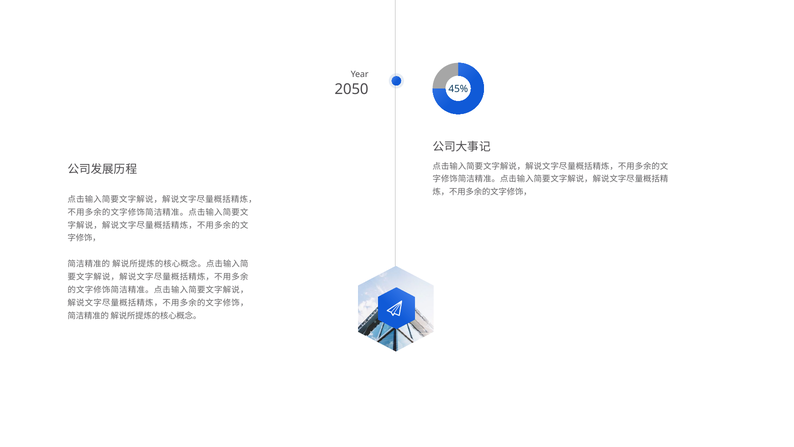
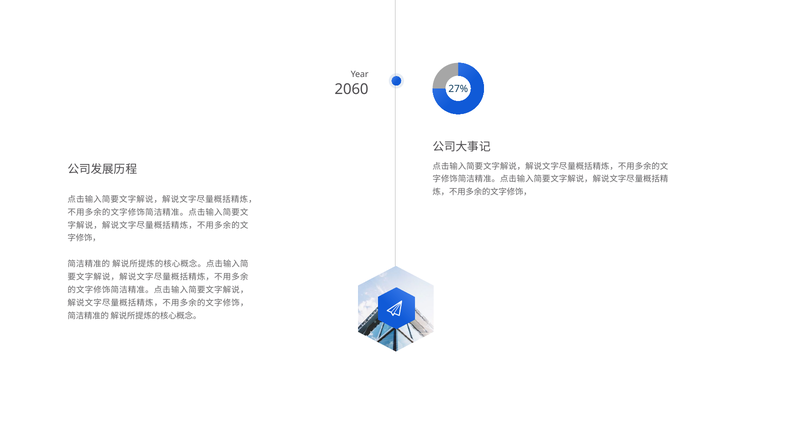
2050: 2050 -> 2060 (352, 89)
45%: 45% -> 27% (458, 89)
